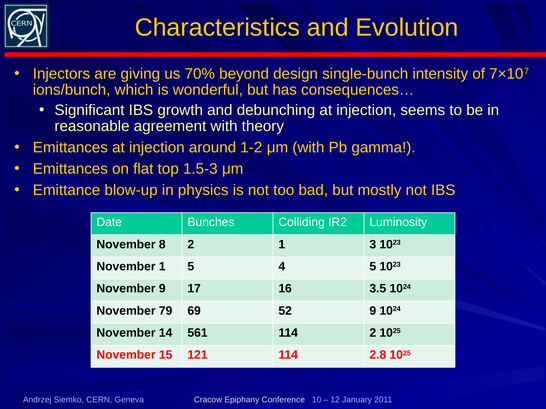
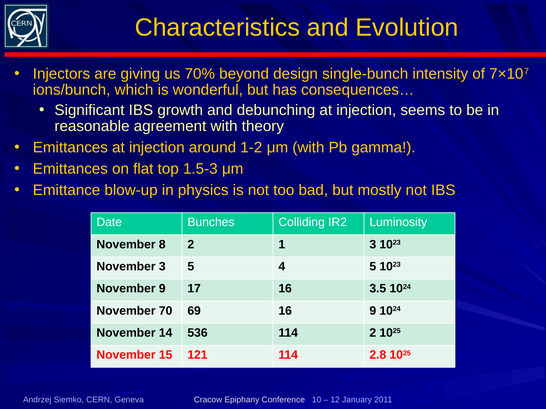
November 1: 1 -> 3 (162, 267)
79: 79 -> 70 (166, 311)
69 52: 52 -> 16 (285, 311)
561: 561 -> 536 (198, 333)
